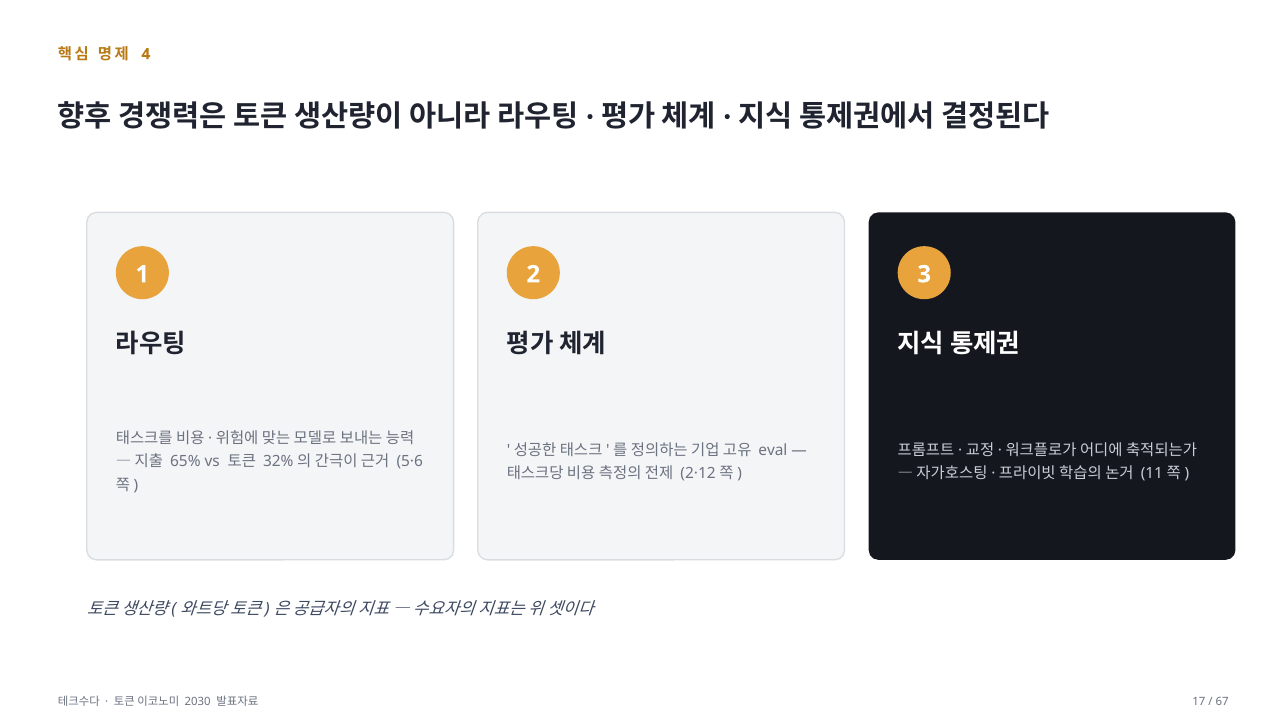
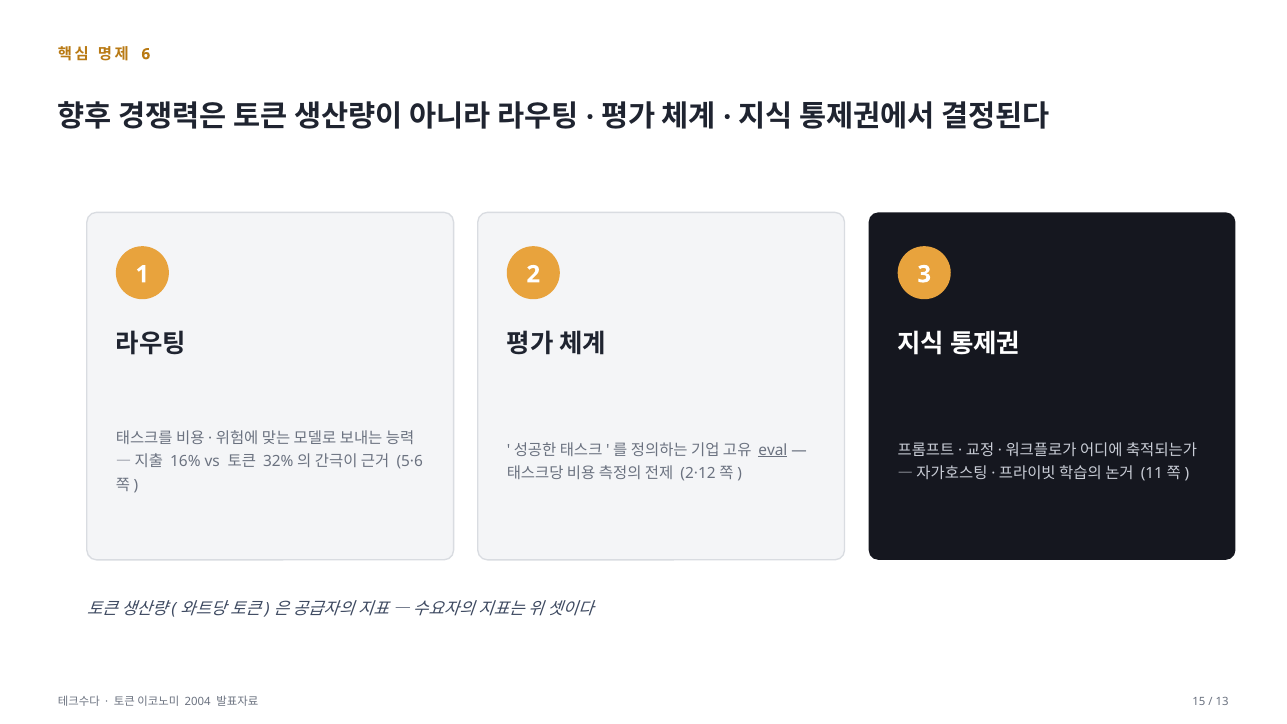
4: 4 -> 6 (146, 54)
eval underline: none -> present (773, 450)
65%: 65% -> 16% (185, 462)
2030: 2030 -> 2004 (198, 702)
17: 17 -> 15 (1199, 702)
67: 67 -> 13 (1222, 702)
